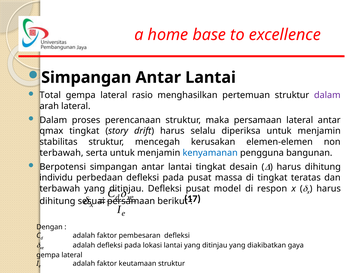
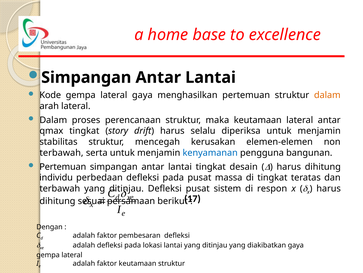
Total: Total -> Kode (50, 95)
lateral rasio: rasio -> gaya (142, 95)
dalam colour: purple -> orange (327, 95)
maka persamaan: persamaan -> keutamaan (258, 120)
Berpotensi: Berpotensi -> Pertemuan (63, 166)
model: model -> sistem (227, 188)
